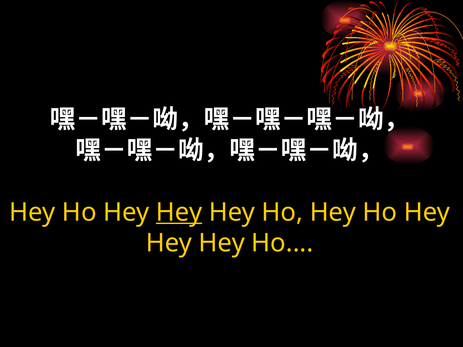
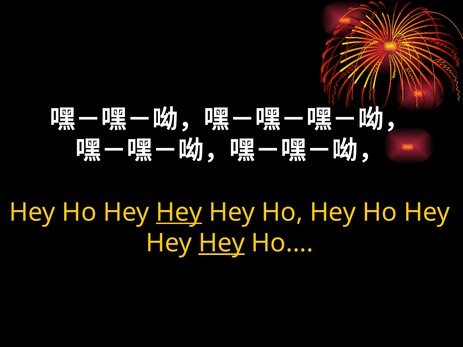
Hey underline: none -> present (222, 243)
